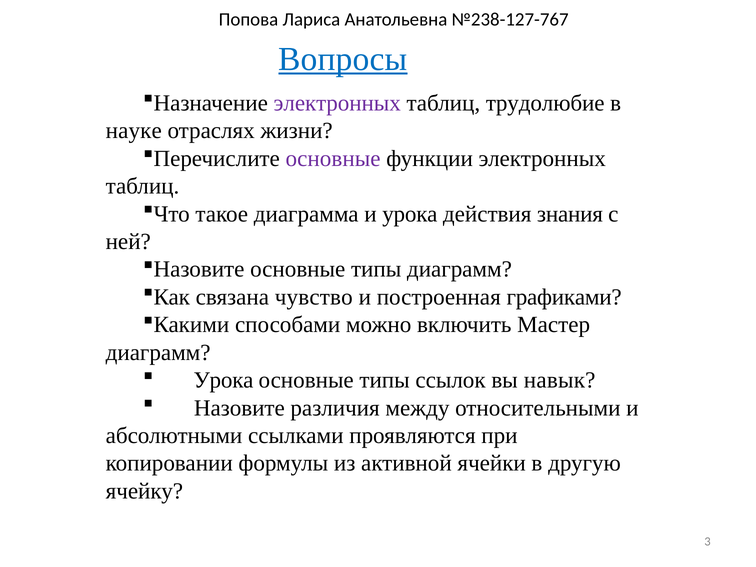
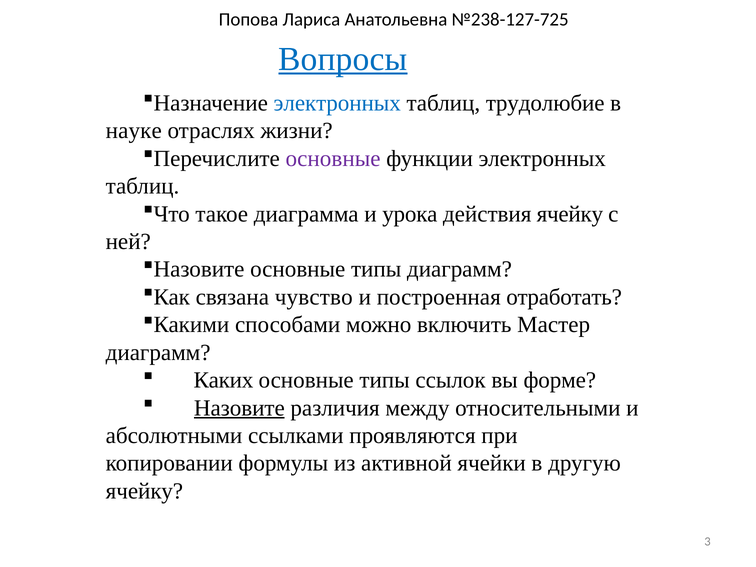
№238-127-767: №238-127-767 -> №238-127-725 (510, 19)
электронных colour: purple -> blue (337, 103)
действия знания: знания -> ячейку (570, 214)
графиками: графиками -> отработать (564, 297)
Урока: Урока -> Каких (223, 380)
навык: навык -> форме (560, 380)
Назовите underline: none -> present (239, 408)
